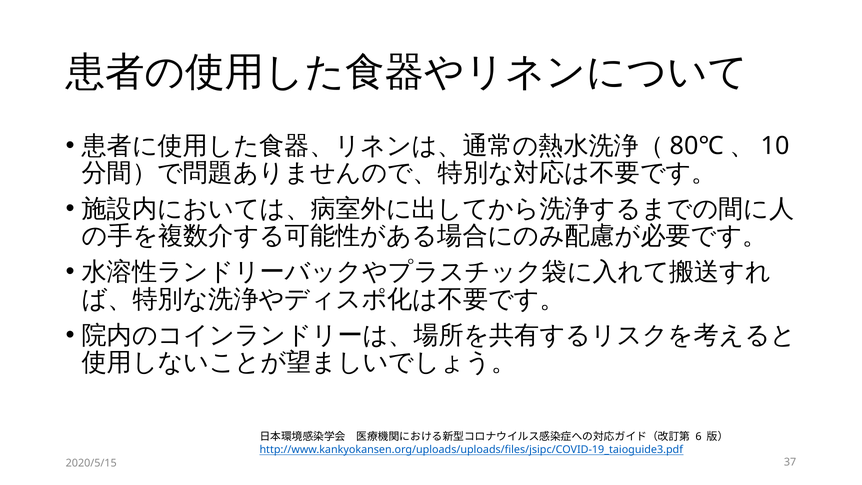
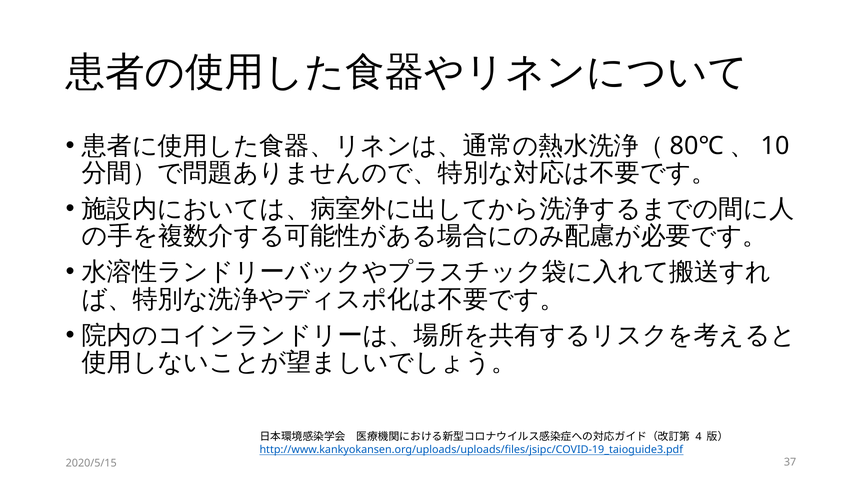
6: 6 -> 4 (699, 437)
